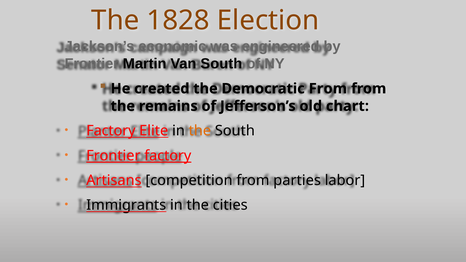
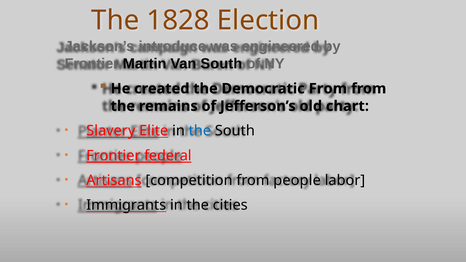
economic: economic -> introduce (172, 46)
Factory: Factory -> Slavery (111, 131)
the colour: orange -> blue (200, 131)
Frontier factory: factory -> federal (168, 156)
parties: parties -> people (297, 180)
